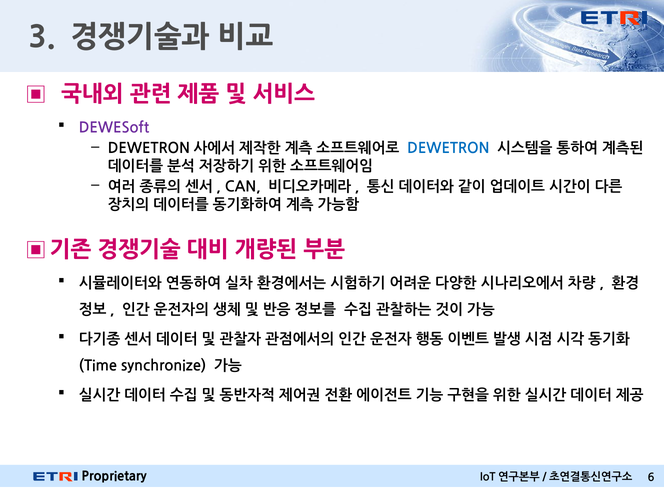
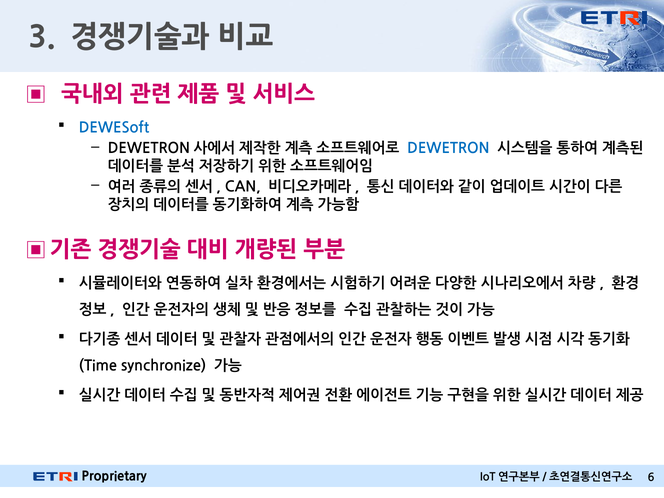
DEWESoft colour: purple -> blue (114, 128)
